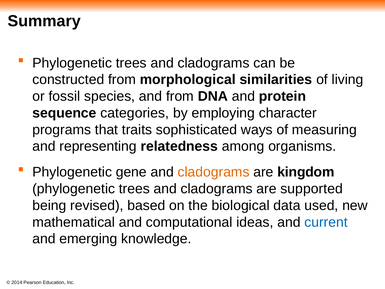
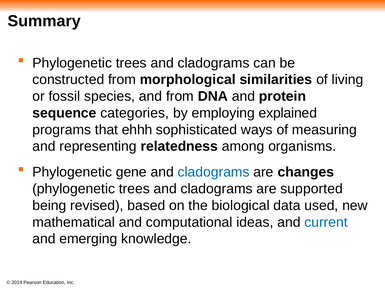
character: character -> explained (288, 113)
traits: traits -> ehhh (137, 130)
cladograms colour: orange -> blue (214, 172)
kingdom: kingdom -> changes (306, 172)
